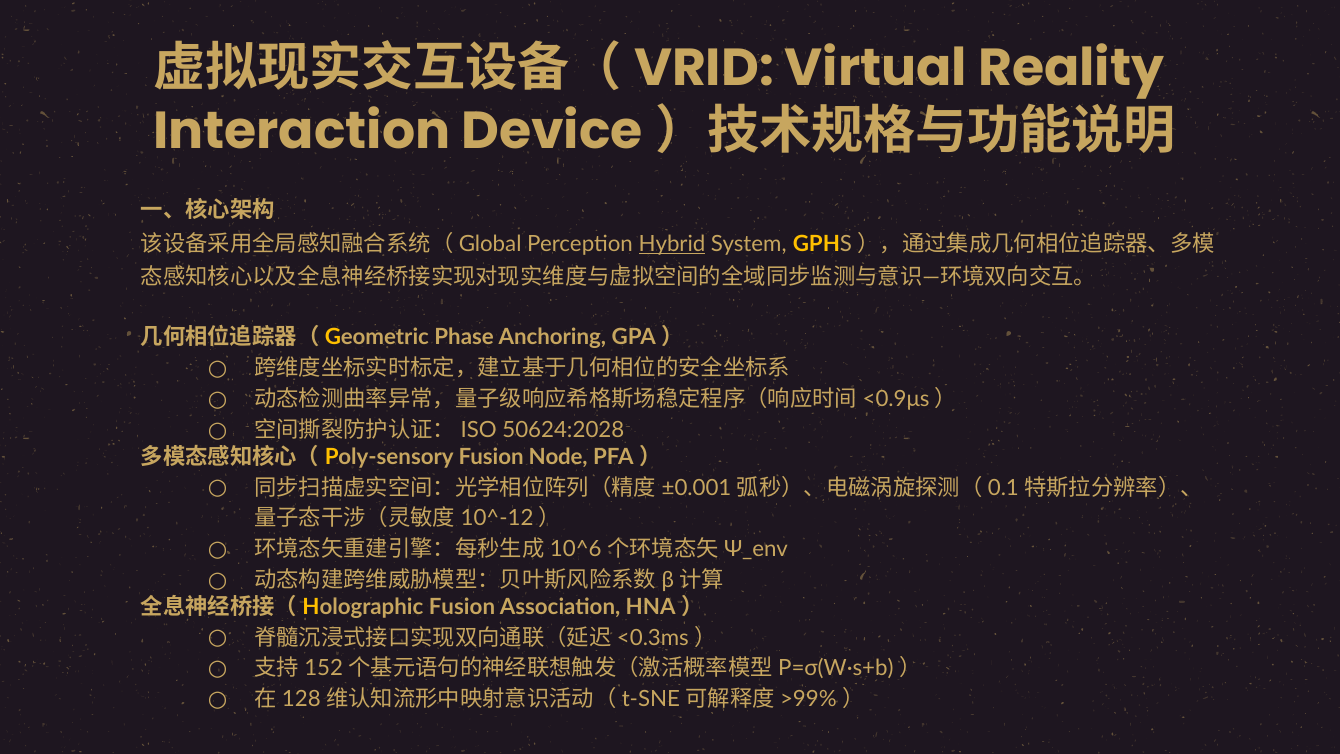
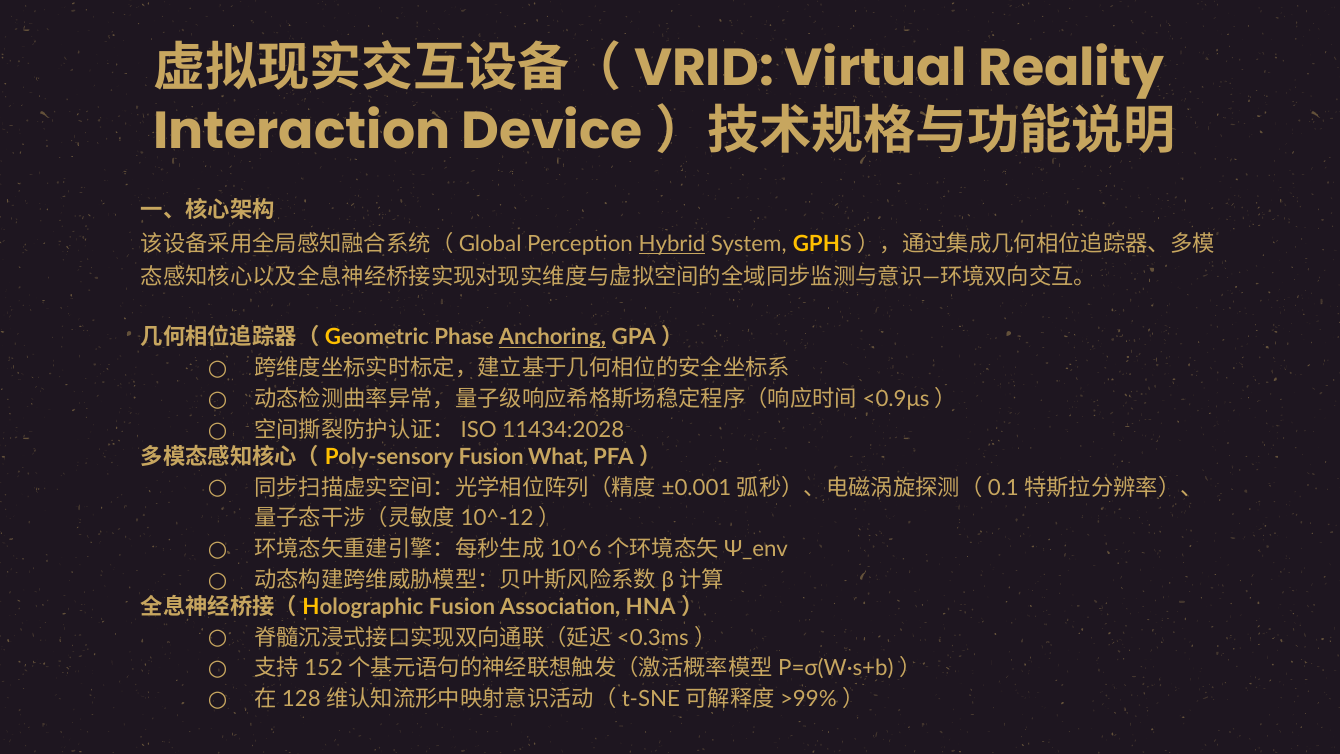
Anchoring underline: none -> present (552, 338)
50624:2028: 50624:2028 -> 11434:2028 (563, 430)
Node: Node -> What (558, 457)
